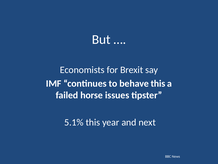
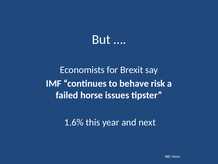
behave this: this -> risk (158, 83)
5.1%: 5.1% -> 1.6% (74, 122)
